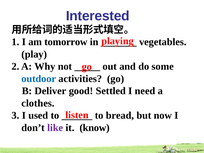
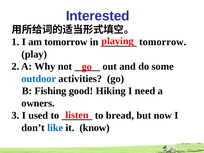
vegetables: vegetables -> tomorrow (163, 42)
Deliver: Deliver -> Fishing (50, 91)
Settled: Settled -> Hiking (111, 91)
clothes: clothes -> owners (38, 103)
like colour: purple -> blue (55, 128)
